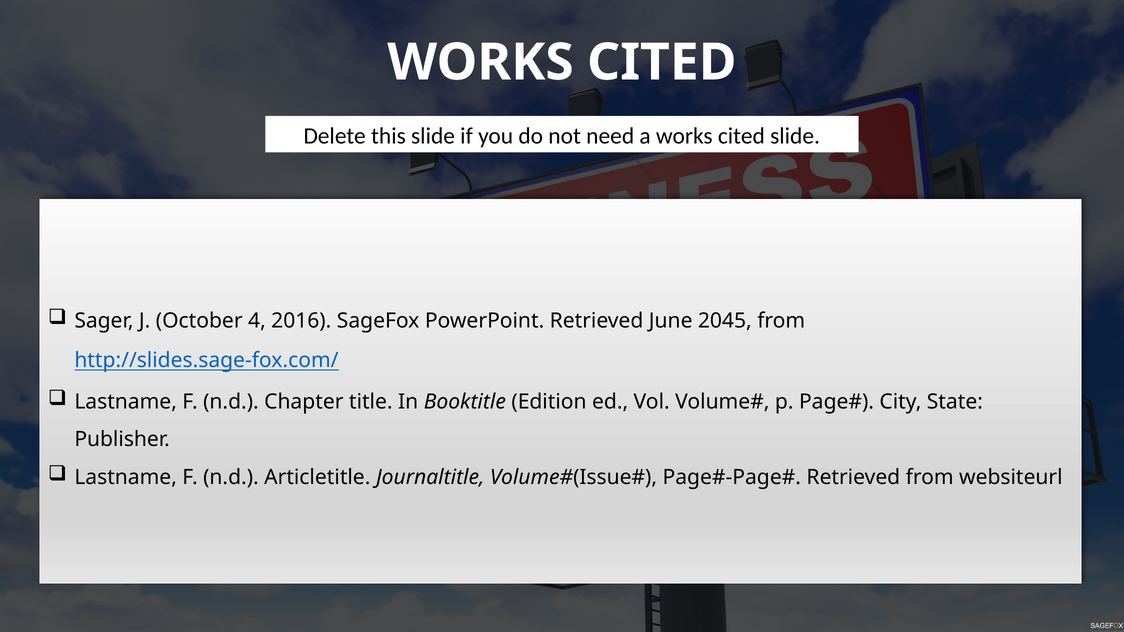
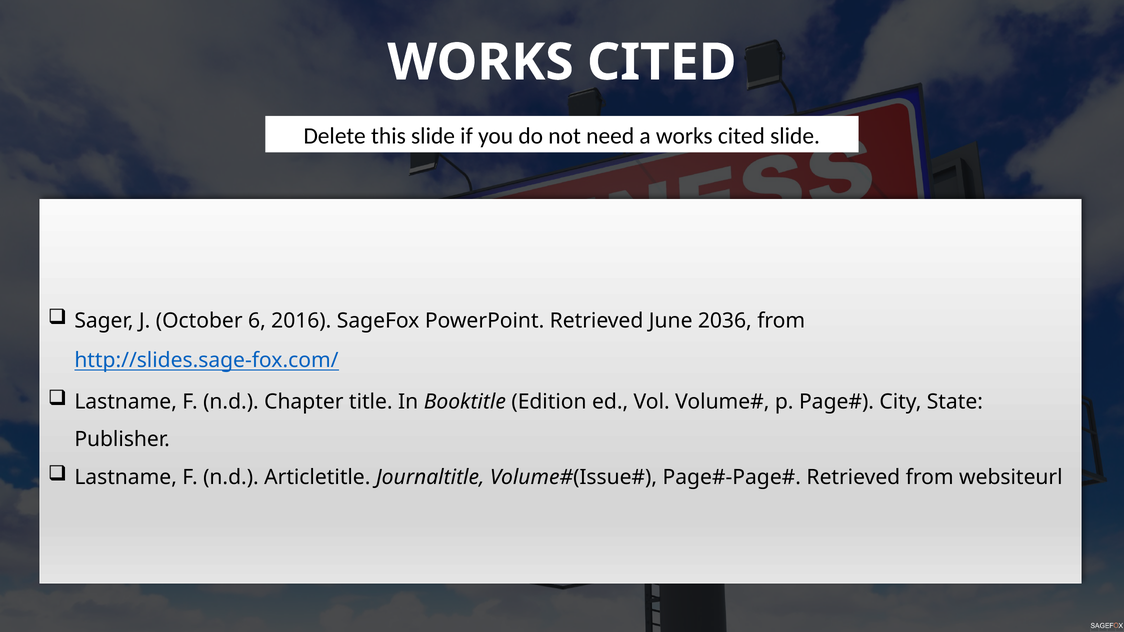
4: 4 -> 6 (257, 321)
2045: 2045 -> 2036 (725, 321)
